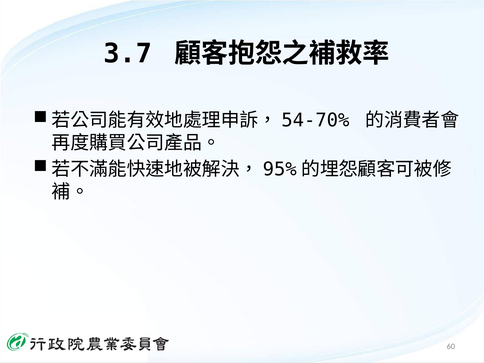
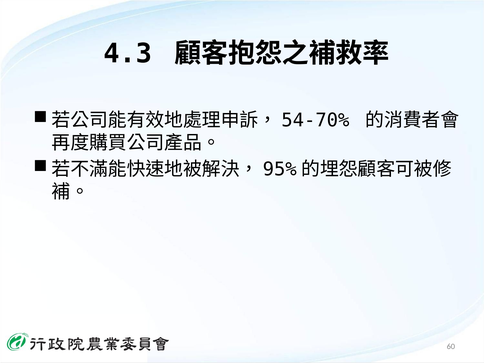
3.7: 3.7 -> 4.3 (128, 54)
